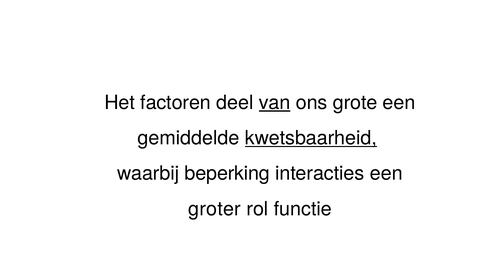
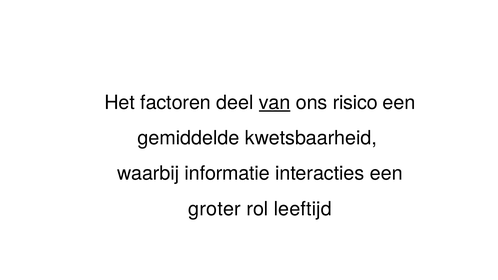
grote: grote -> risico (355, 103)
kwetsbaarheid underline: present -> none (311, 138)
beperking: beperking -> informatie (227, 174)
functie: functie -> leeftijd (303, 209)
